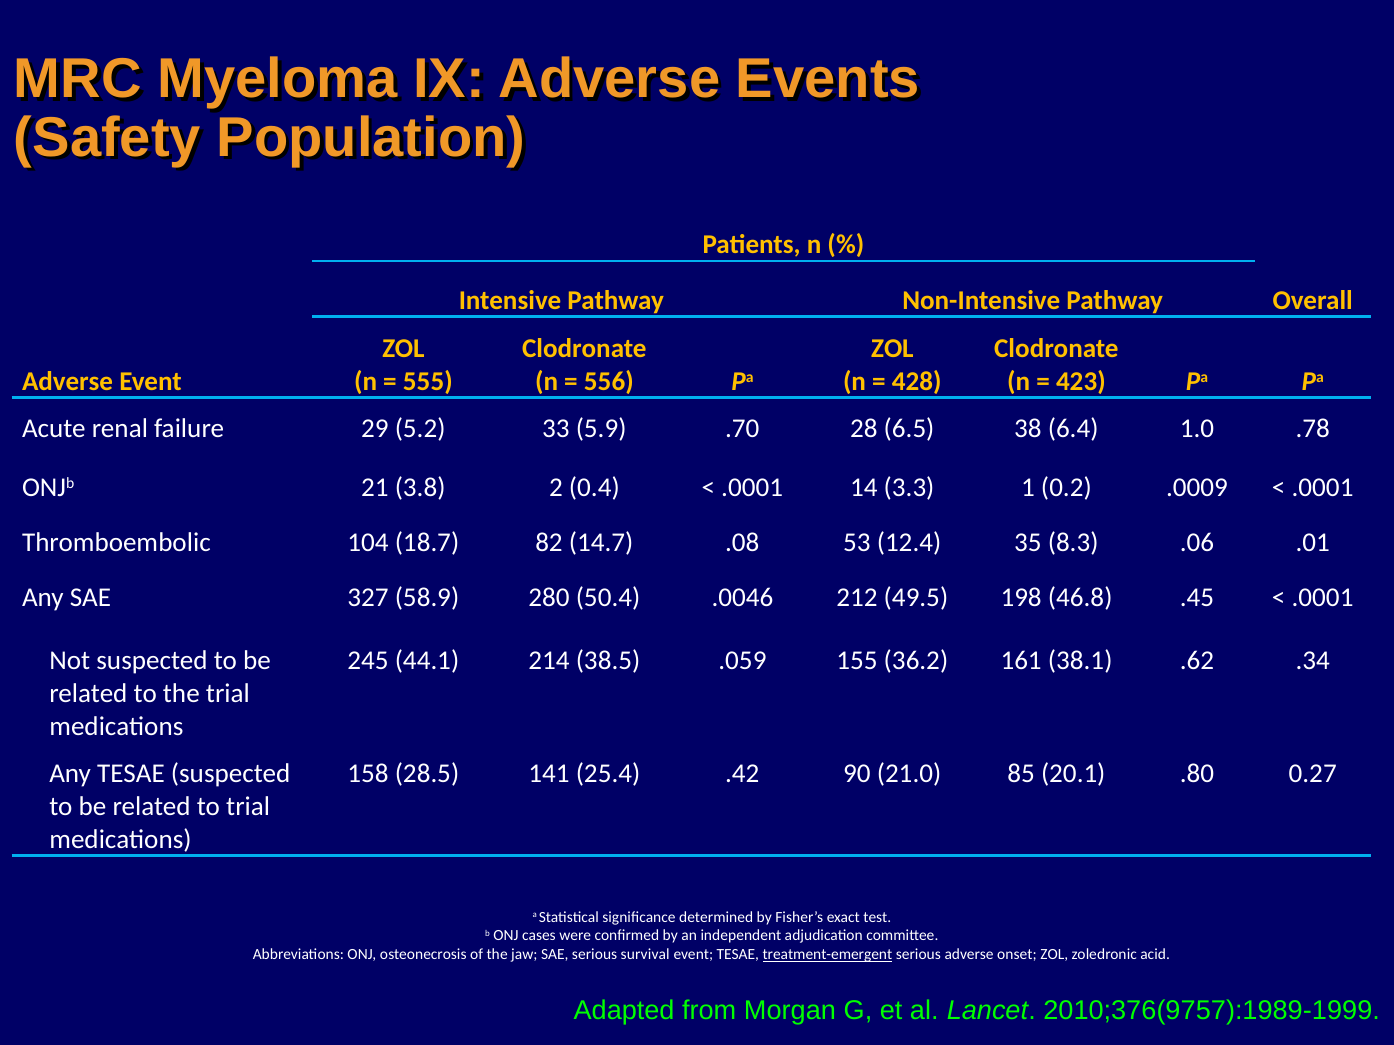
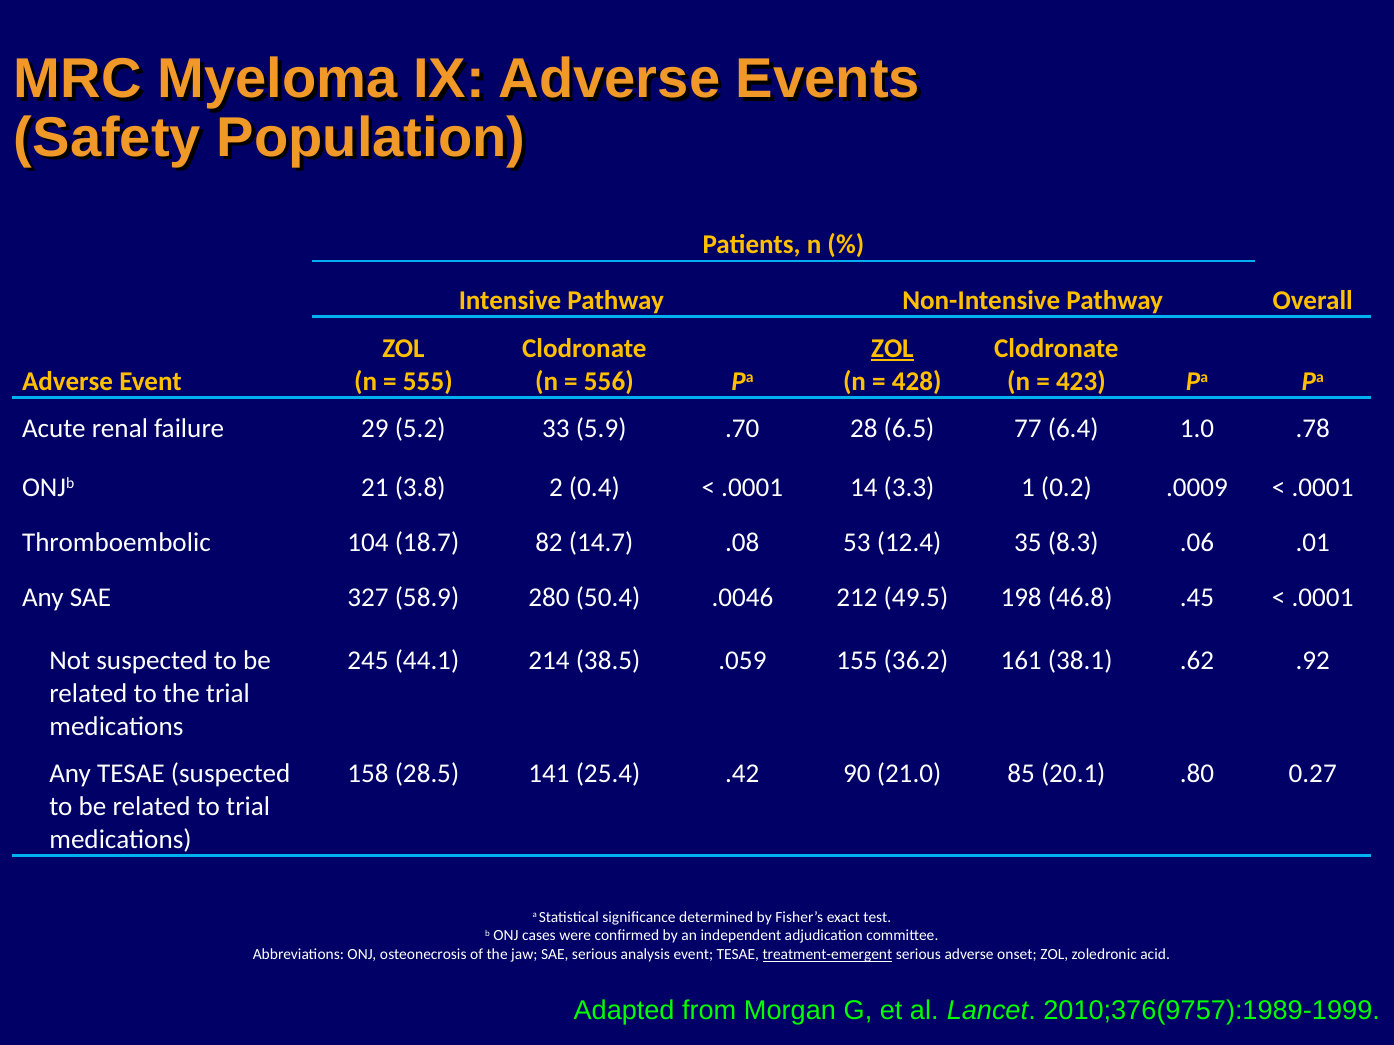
ZOL underline: none -> present (892, 349)
38: 38 -> 77 (1028, 429)
.34: .34 -> .92 (1313, 661)
survival: survival -> analysis (645, 955)
